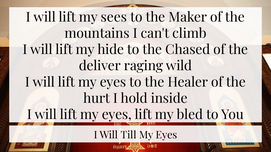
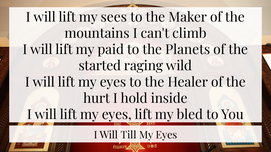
hide: hide -> paid (111, 50)
Chased: Chased -> Planets (188, 50)
deliver: deliver -> started (100, 66)
